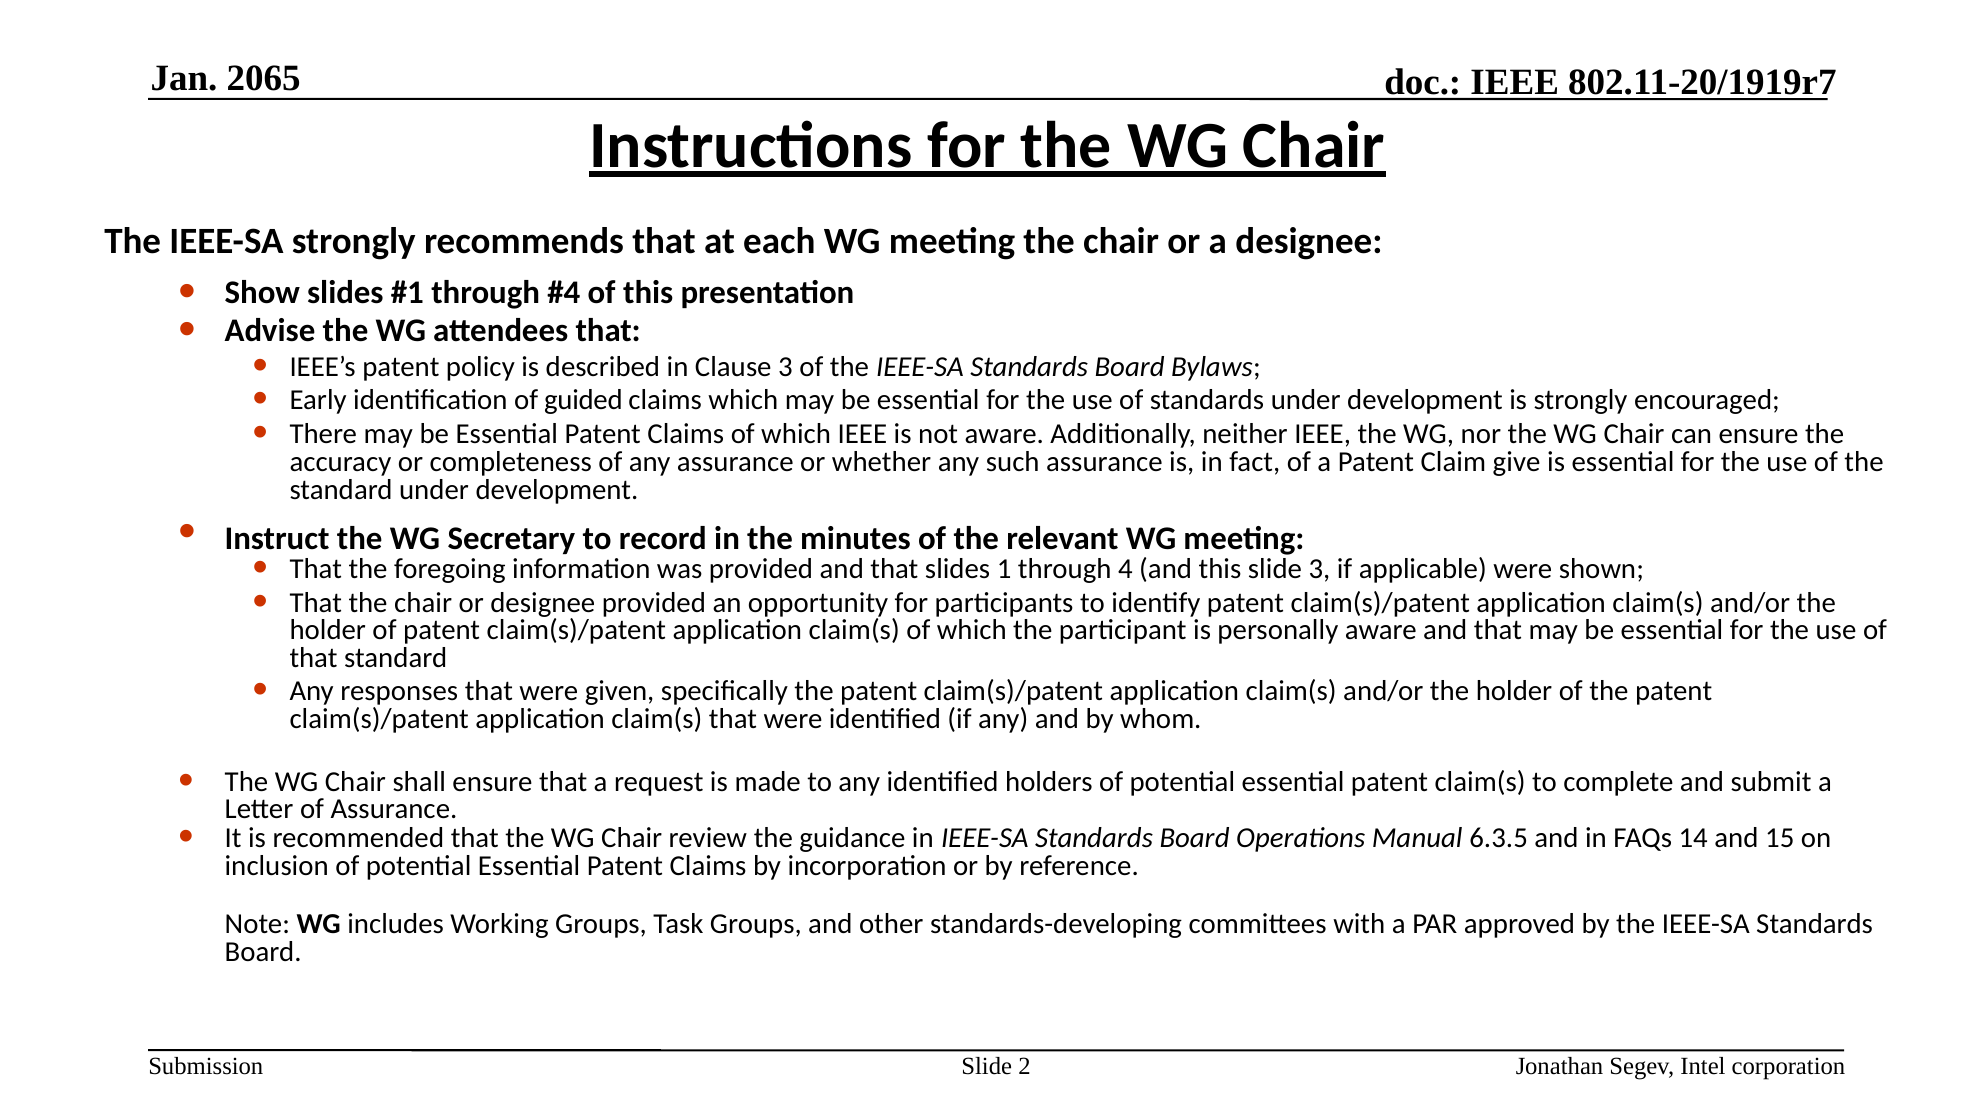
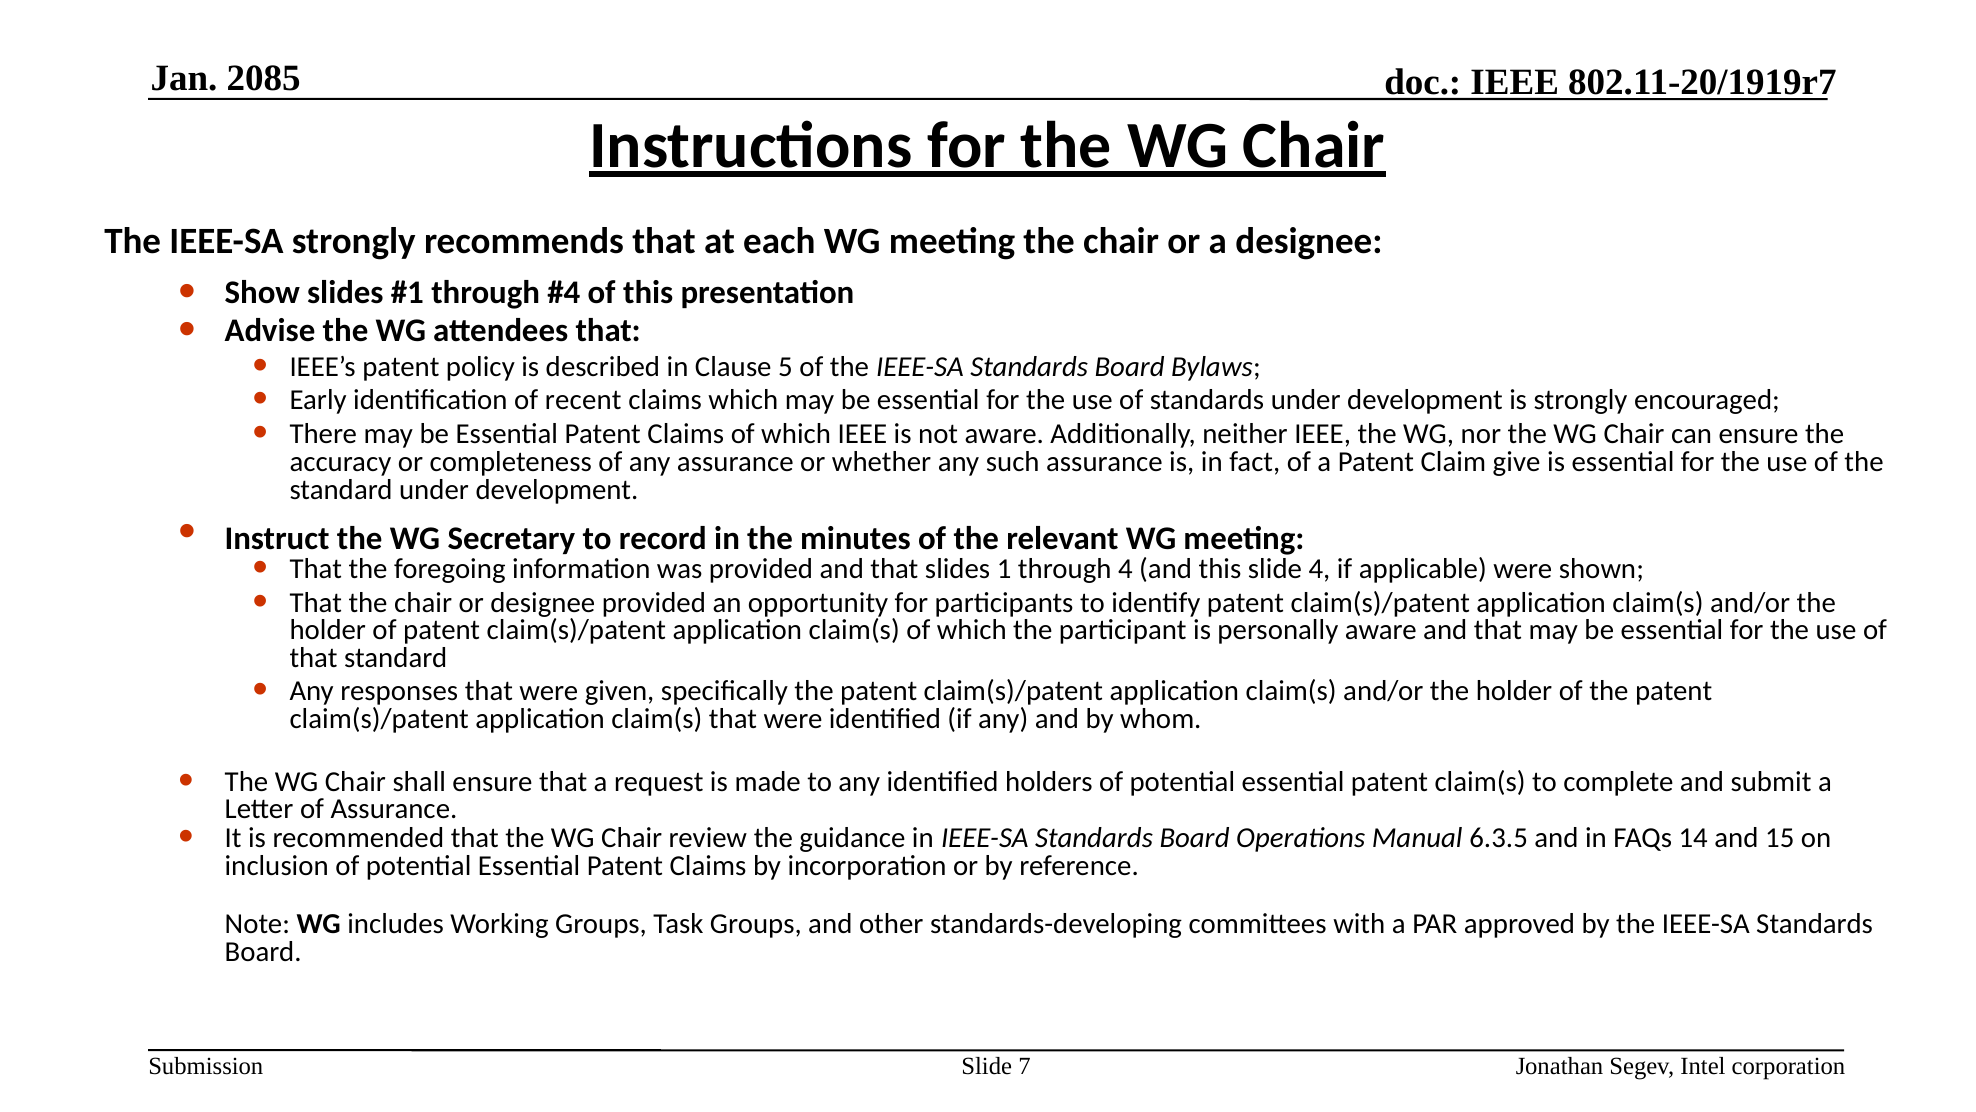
2065: 2065 -> 2085 (264, 79)
Clause 3: 3 -> 5 (785, 366)
guided: guided -> recent (583, 400)
slide 3: 3 -> 4 (1319, 569)
2: 2 -> 7 (1024, 1066)
